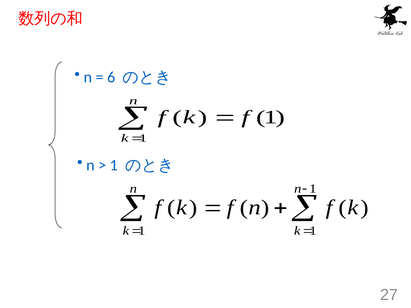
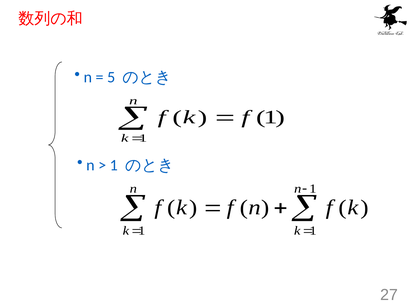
6: 6 -> 5 (111, 77)
